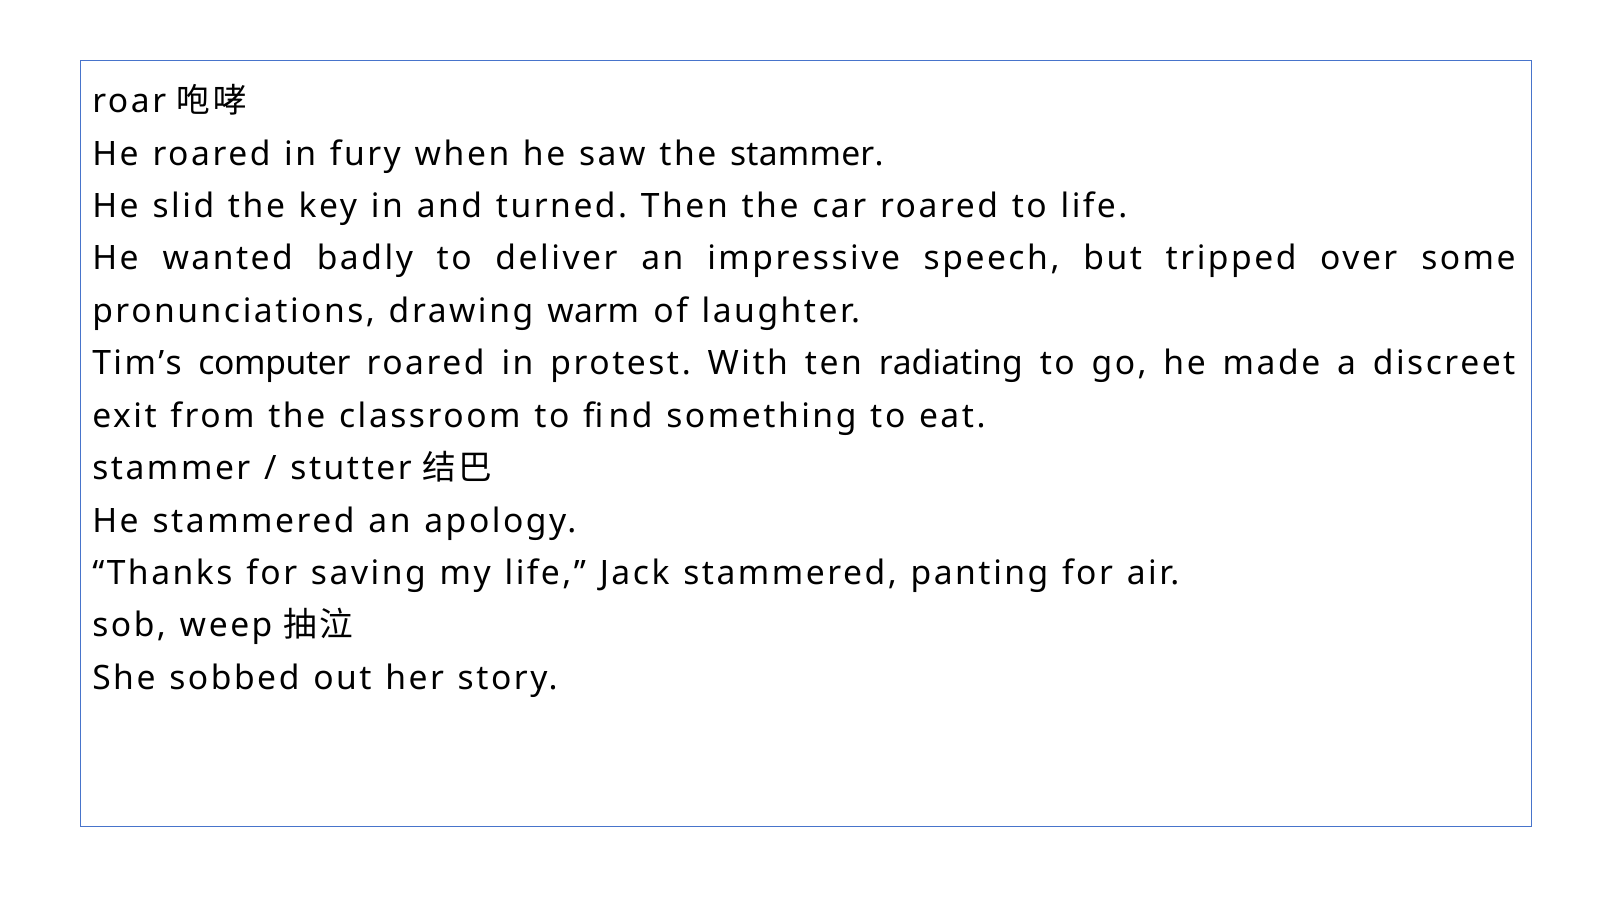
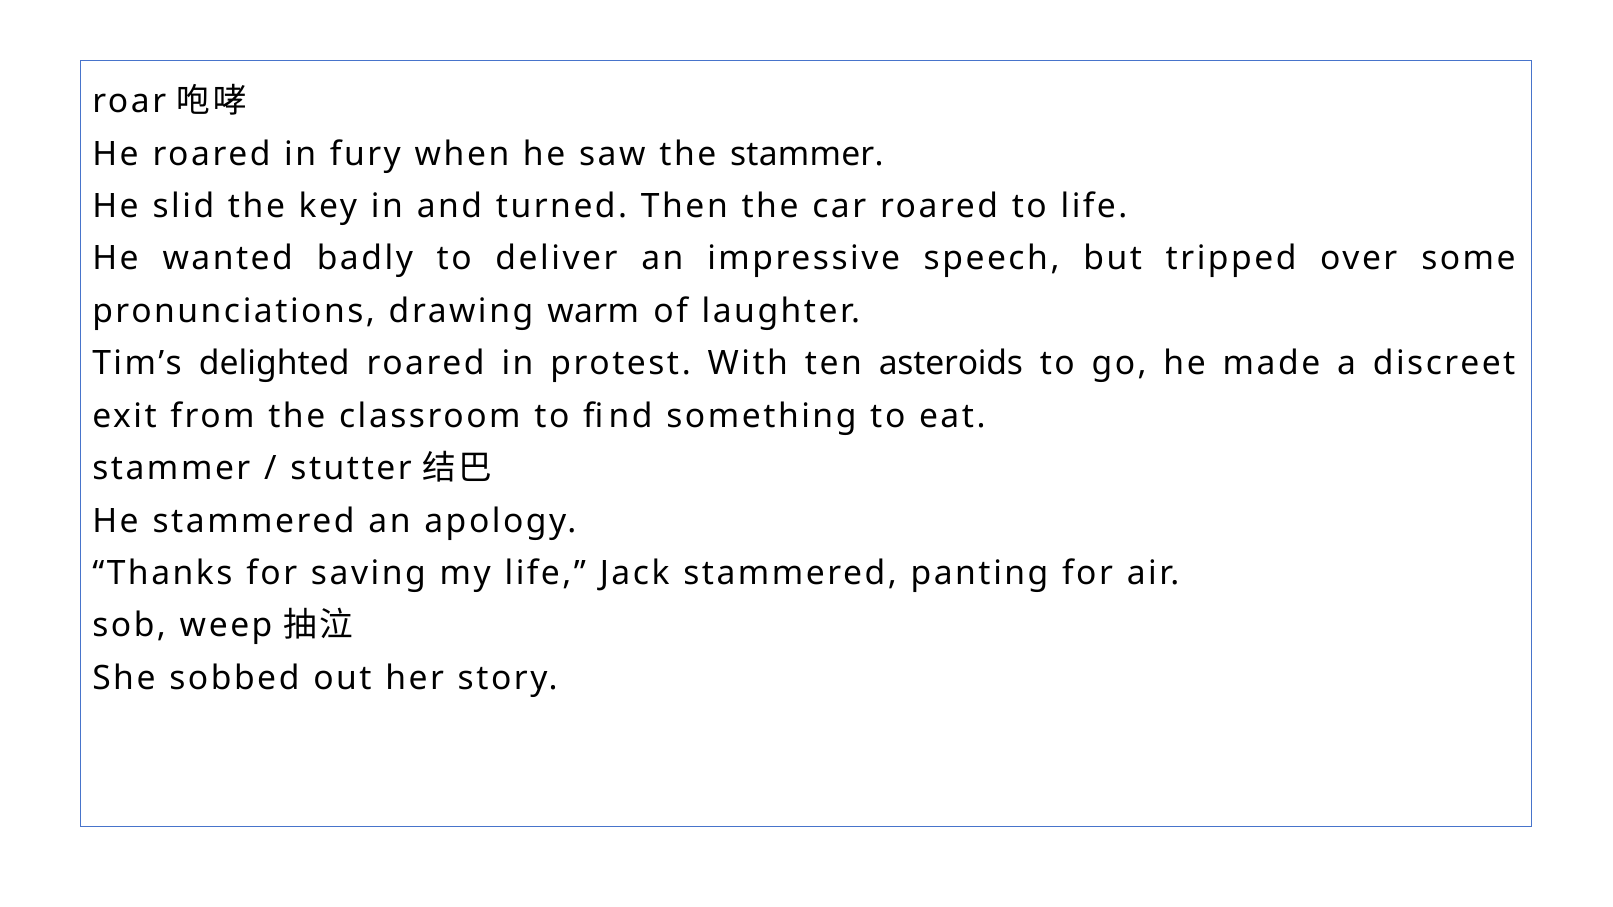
computer: computer -> delighted (274, 364)
radiating: radiating -> asteroids (951, 364)
